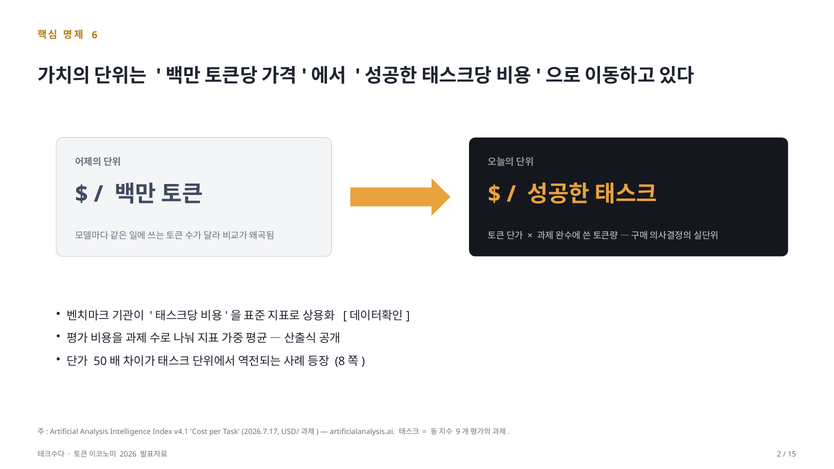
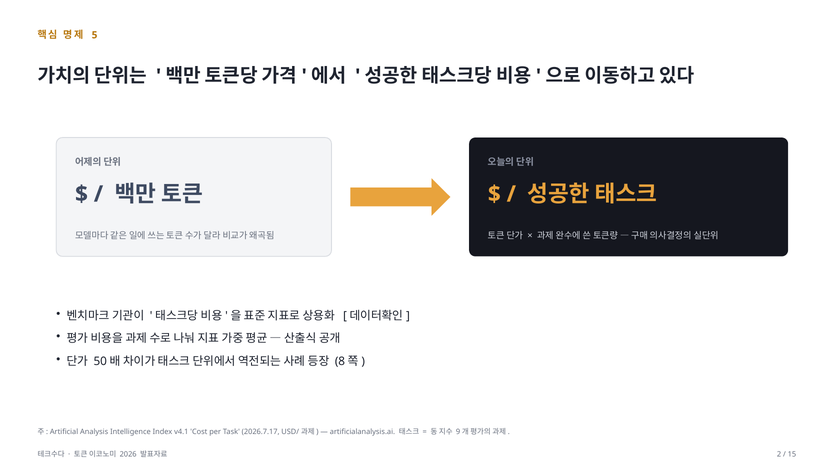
6: 6 -> 5 (95, 35)
